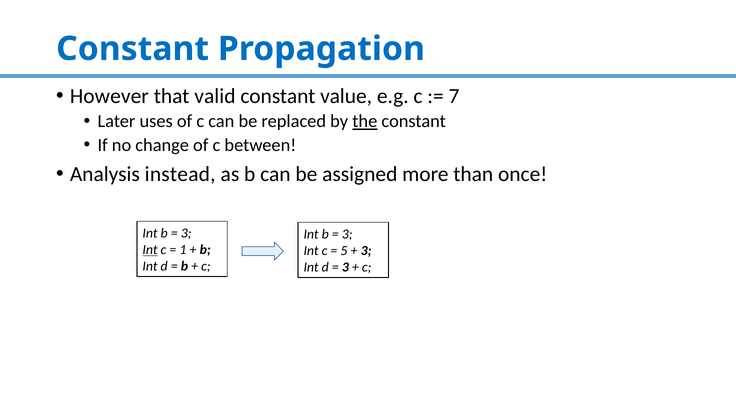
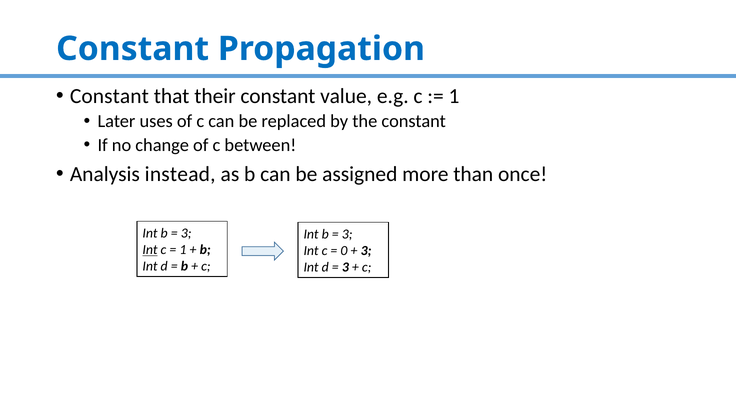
However: However -> Constant (109, 96)
valid: valid -> their (215, 96)
7: 7 -> 1 (454, 96)
the underline: present -> none (365, 121)
5: 5 -> 0 (344, 251)
